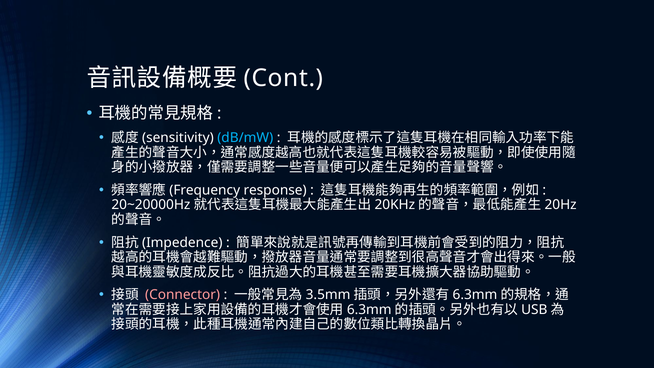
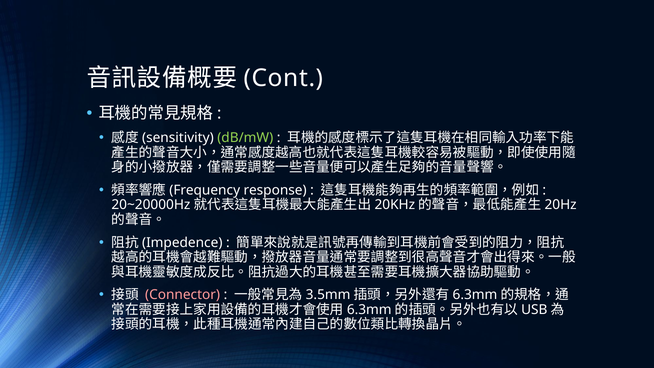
dB/mW colour: light blue -> light green (245, 138)
